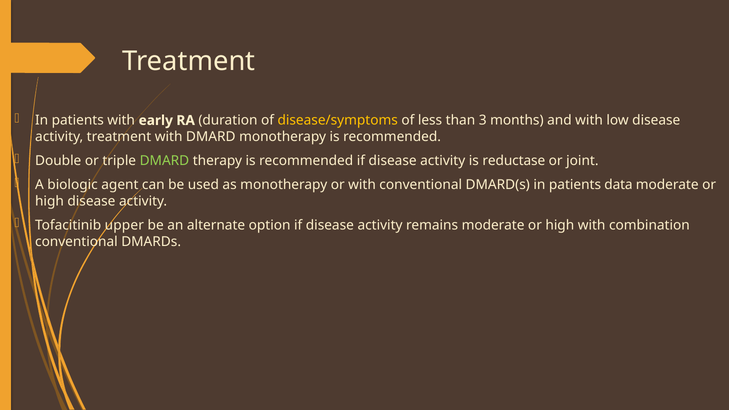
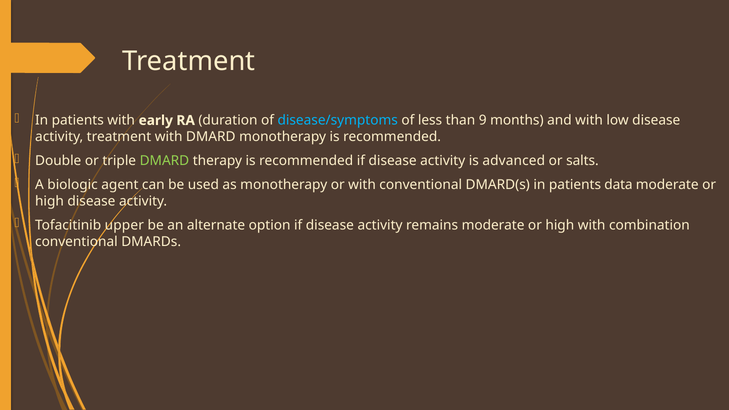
disease/symptoms colour: yellow -> light blue (338, 120)
3: 3 -> 9 (483, 120)
reductase: reductase -> advanced (514, 161)
joint: joint -> salts (582, 161)
